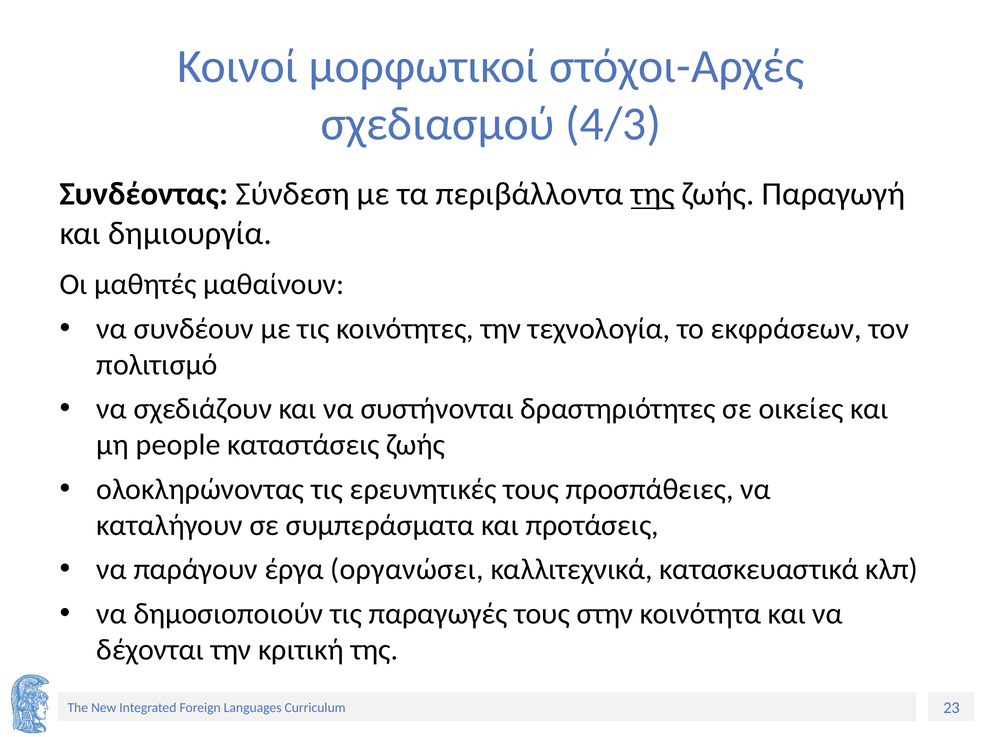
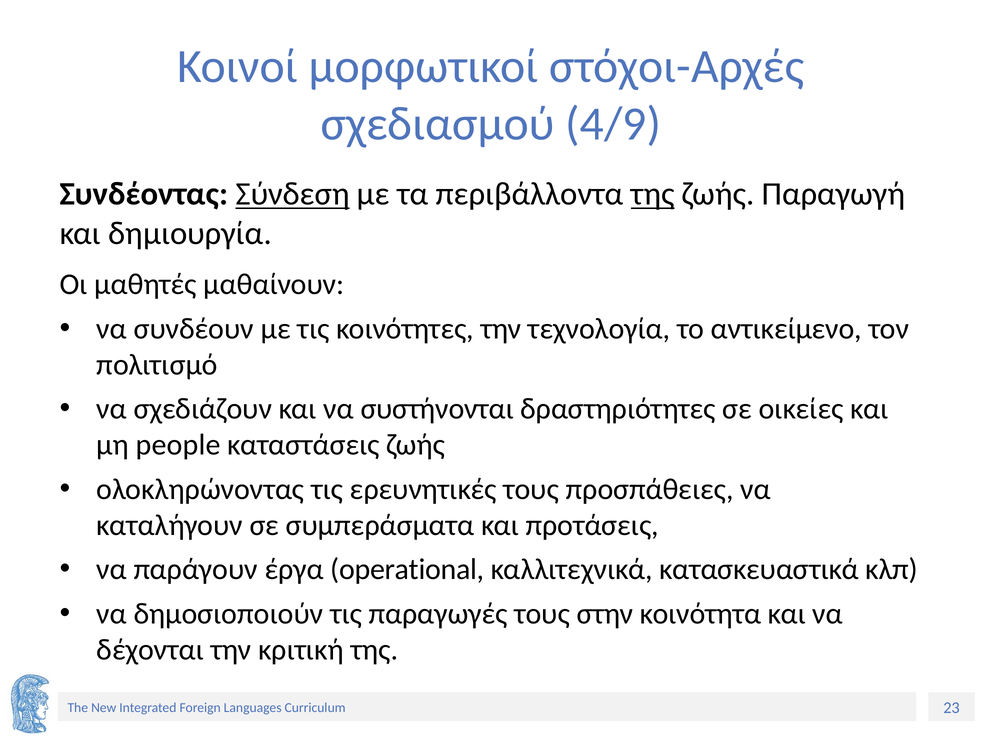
4/3: 4/3 -> 4/9 (613, 124)
Σύνδεση underline: none -> present (293, 194)
εκφράσεων: εκφράσεων -> αντικείμενο (786, 329)
οργανώσει: οργανώσει -> operational (407, 569)
